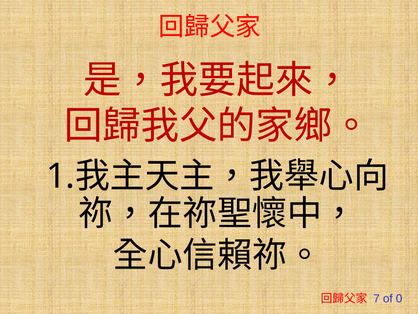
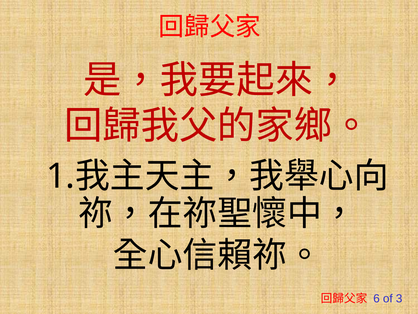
7: 7 -> 6 (377, 298)
0: 0 -> 3 (399, 298)
